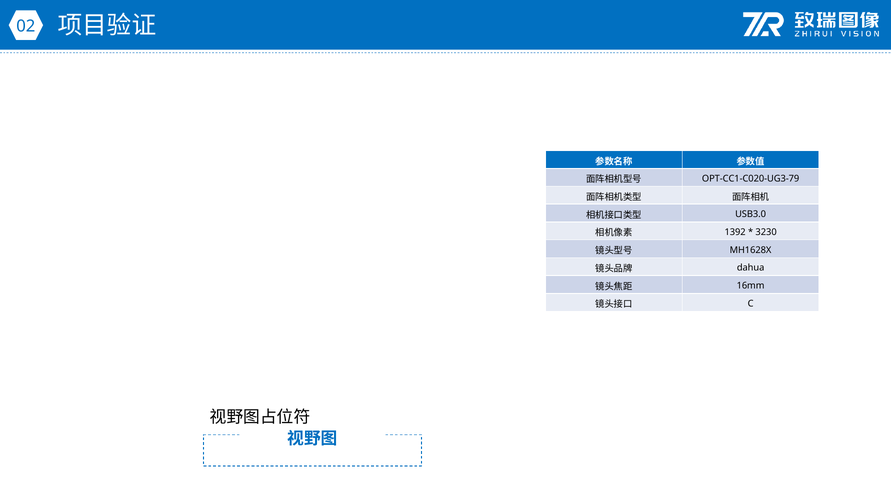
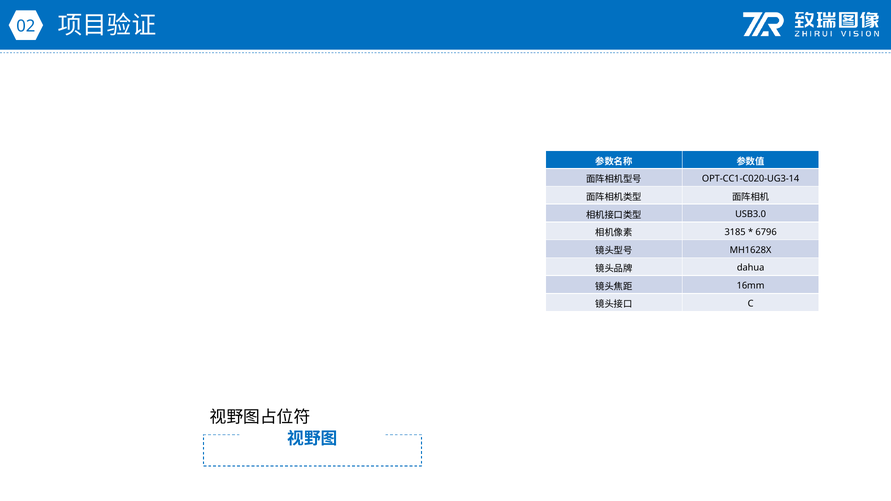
OPT-CC1-C020-UG3-79: OPT-CC1-C020-UG3-79 -> OPT-CC1-C020-UG3-14 (751, 179)
1392: 1392 -> 3185 (735, 232)
3230: 3230 -> 6796 (766, 232)
